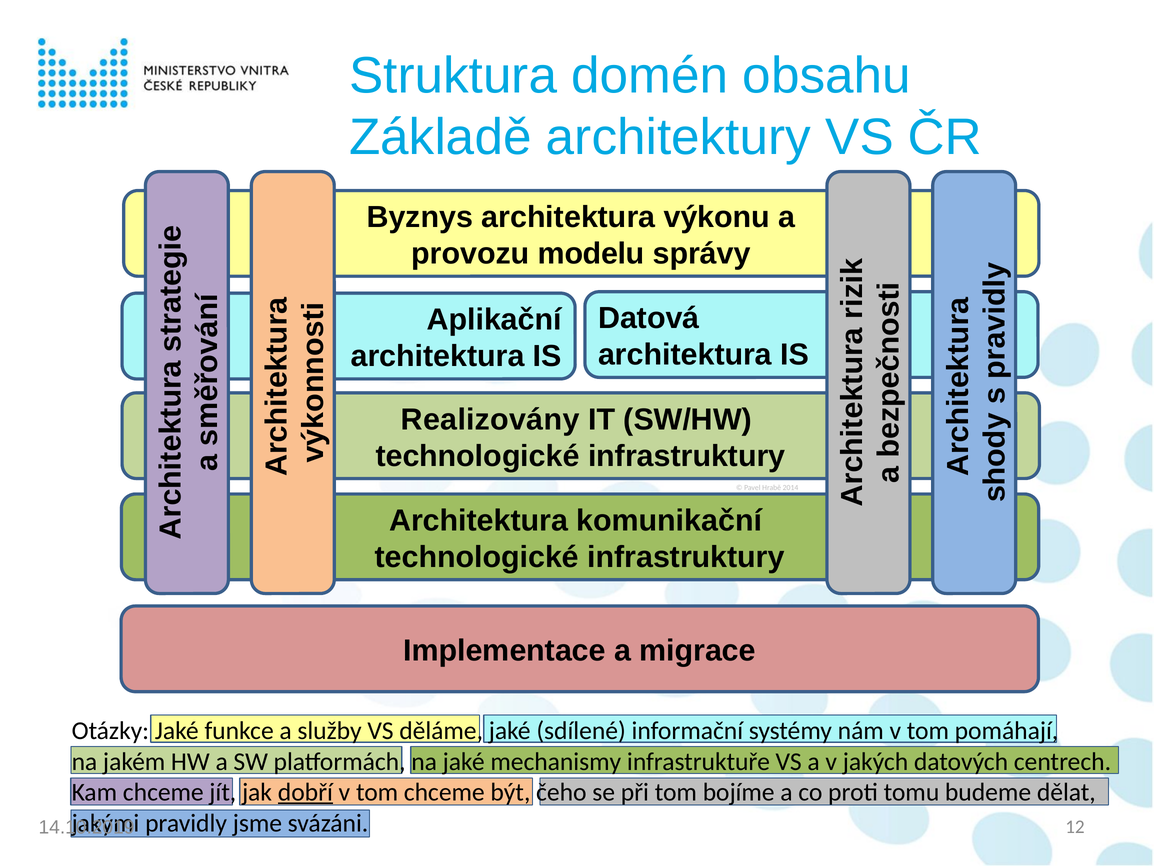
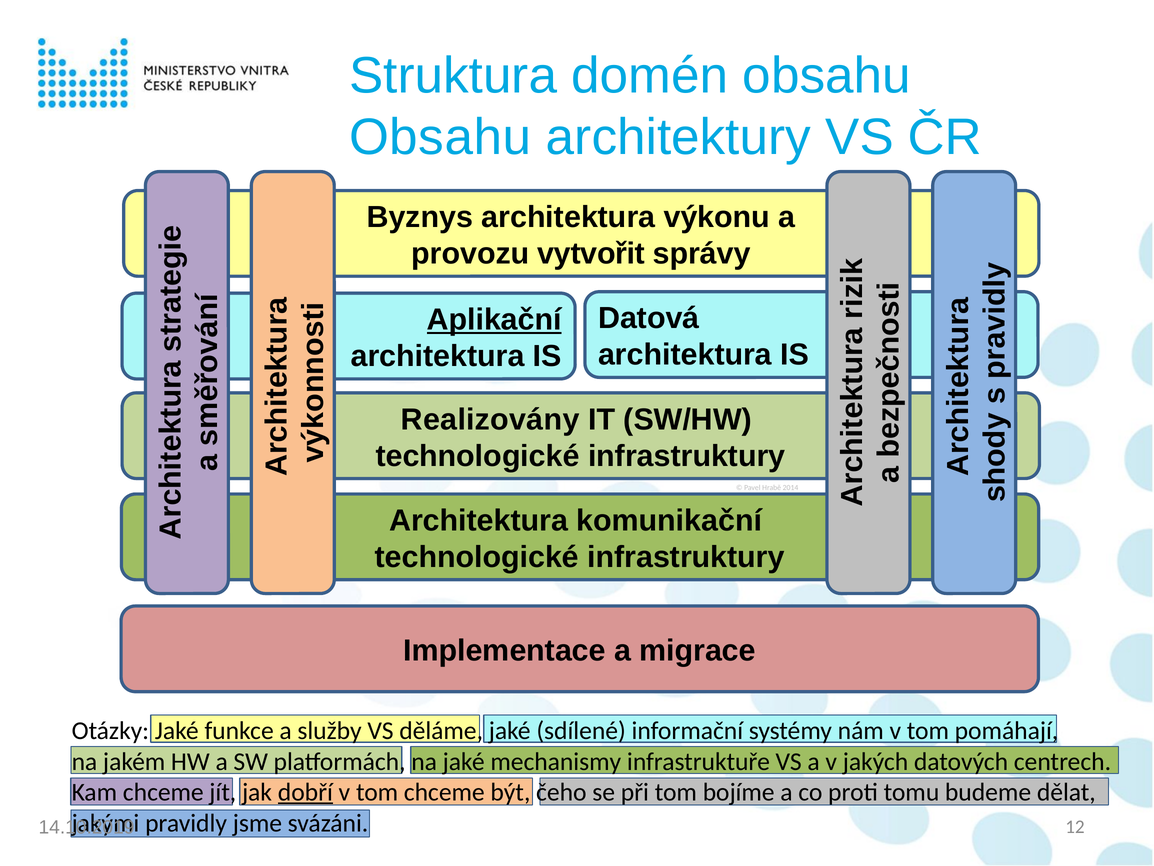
Základě: Základě -> Obsahu (440, 137)
modelu: modelu -> vytvořit (591, 254)
Aplikační underline: none -> present (494, 320)
